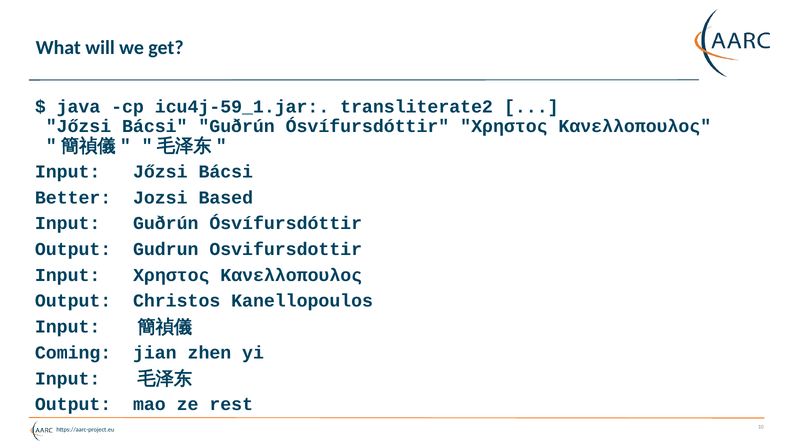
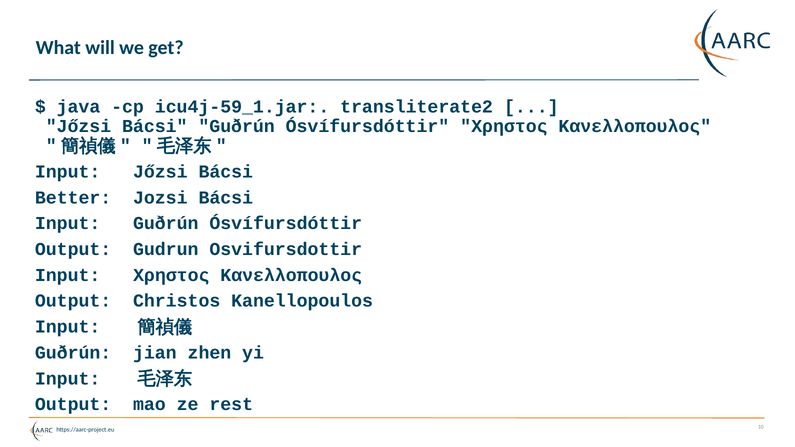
Jozsi Based: Based -> Bácsi (226, 198)
Coming: Coming -> Guðrún (73, 353)
